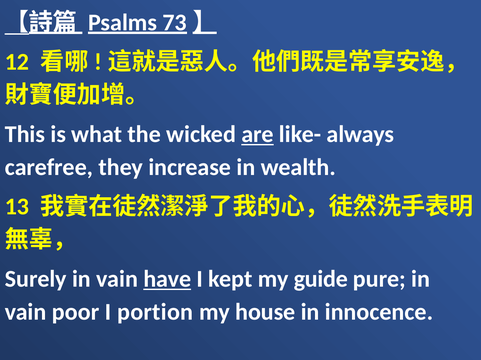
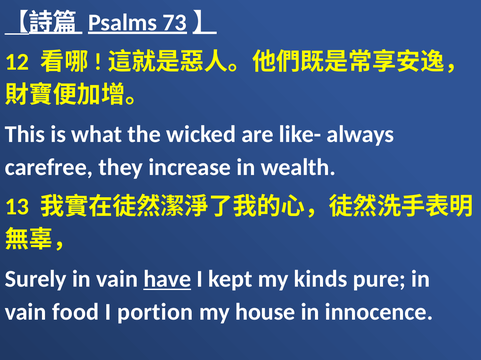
are underline: present -> none (258, 135)
guide: guide -> kinds (321, 280)
poor: poor -> food (76, 312)
